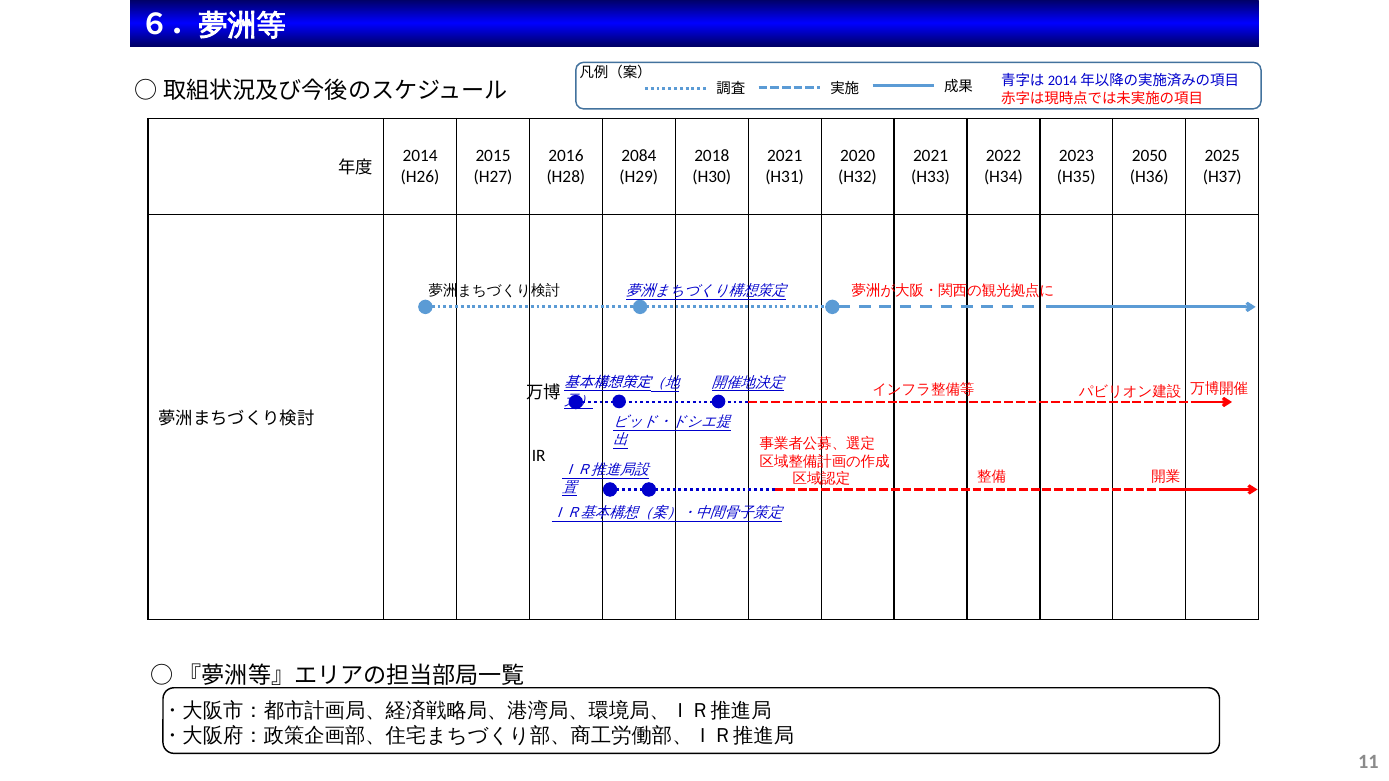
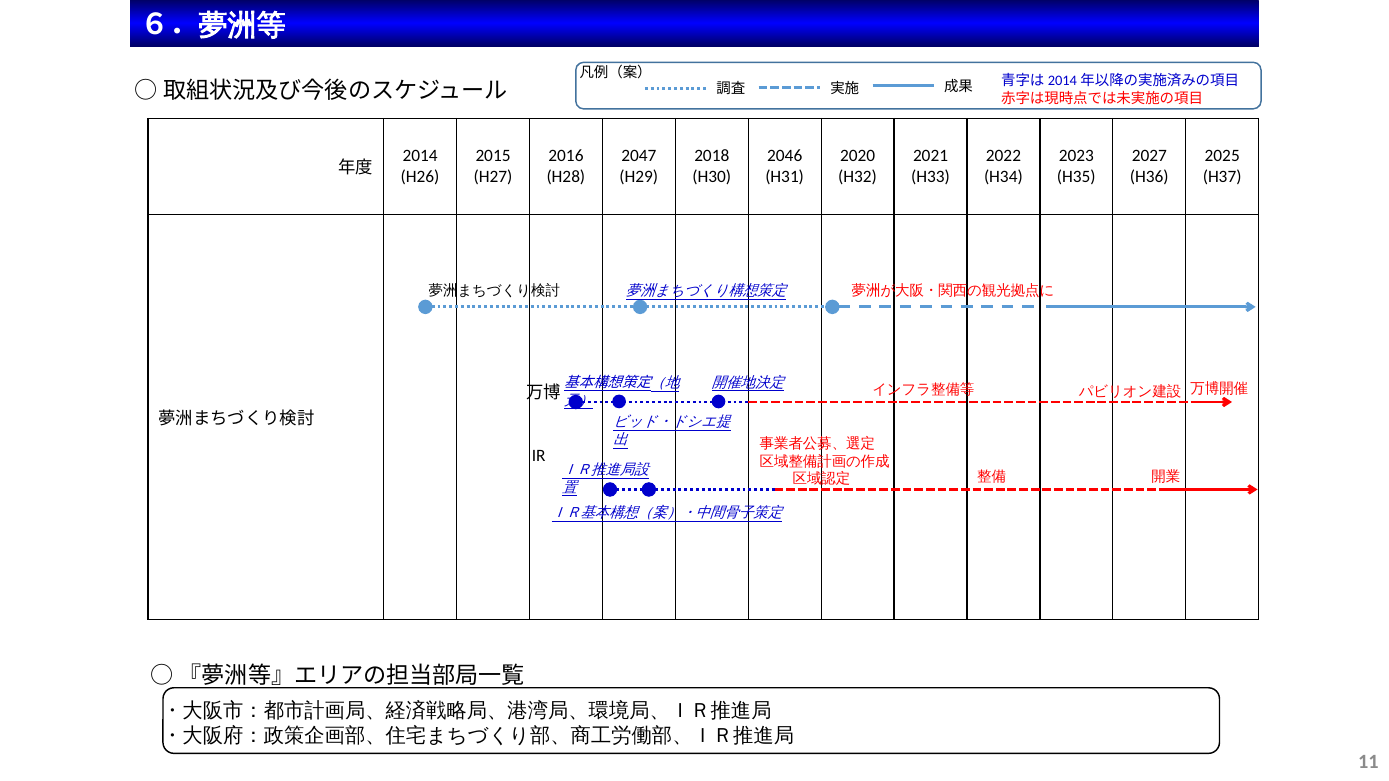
2084: 2084 -> 2047 (639, 156)
2021: 2021 -> 2046 (785, 156)
2050: 2050 -> 2027 (1149, 156)
